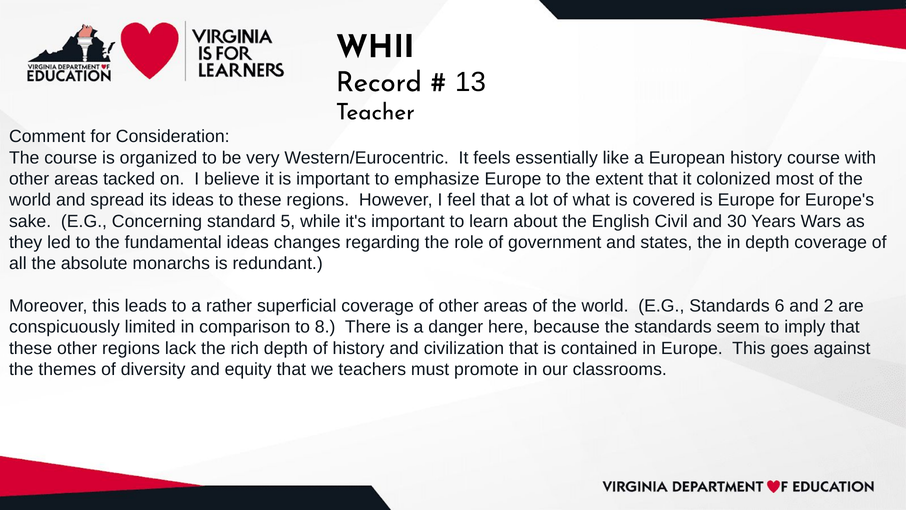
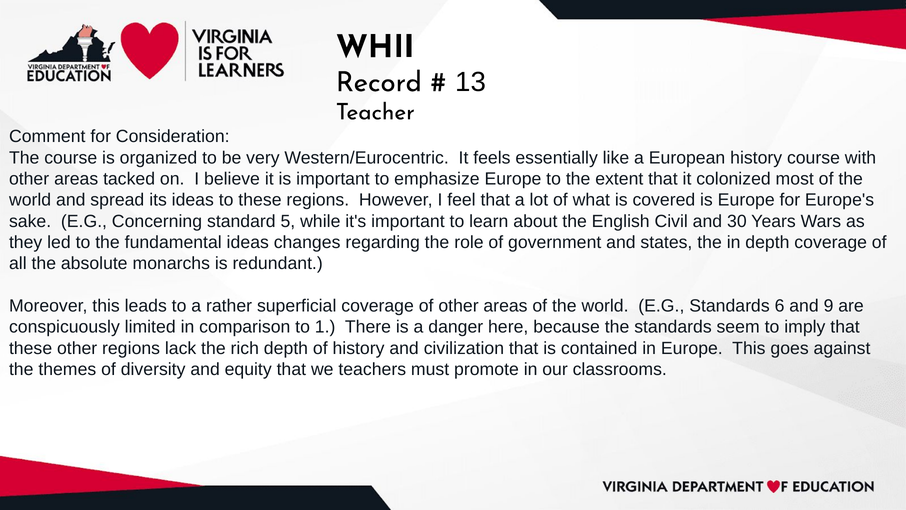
2: 2 -> 9 (829, 306)
8: 8 -> 1 (325, 327)
